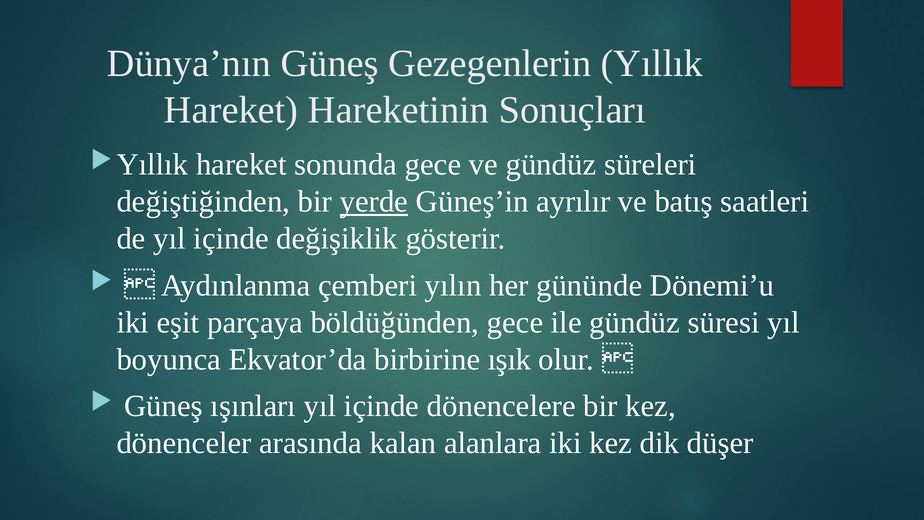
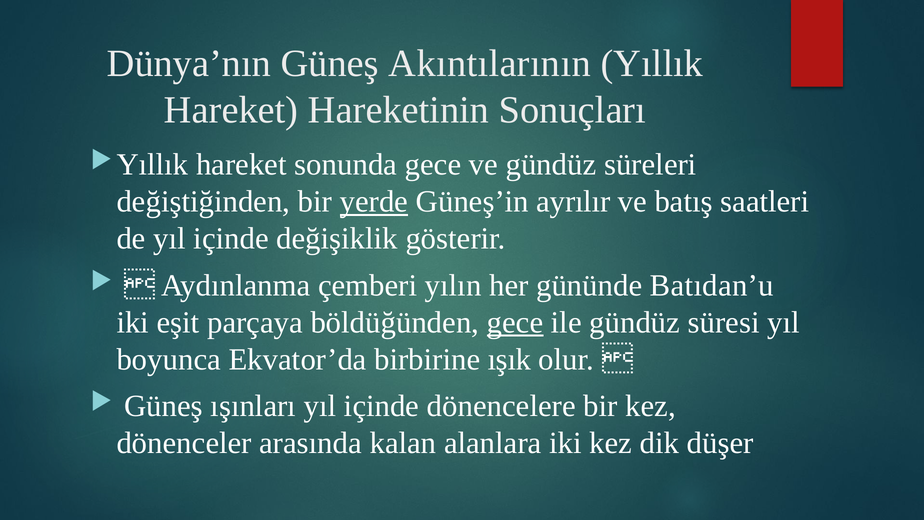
Gezegenlerin: Gezegenlerin -> Akıntılarının (490, 64)
Dönemi’u: Dönemi’u -> Batıdan’u (712, 285)
gece underline: none -> present (515, 322)
